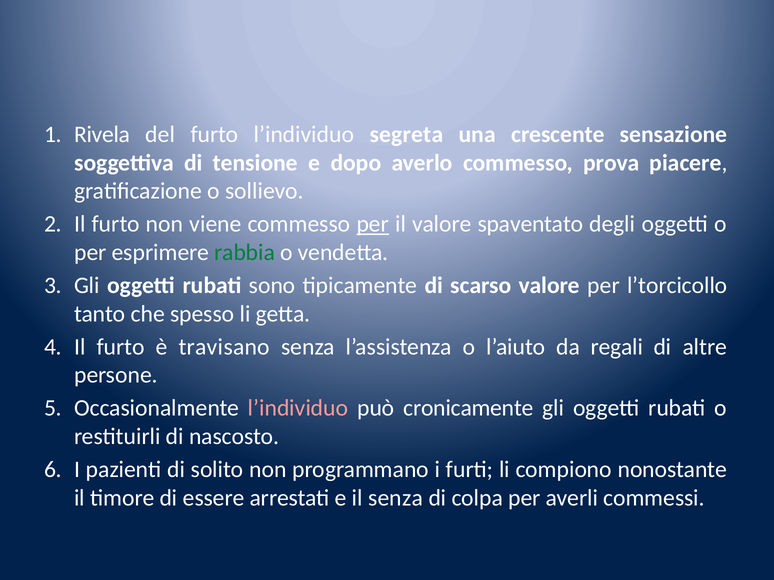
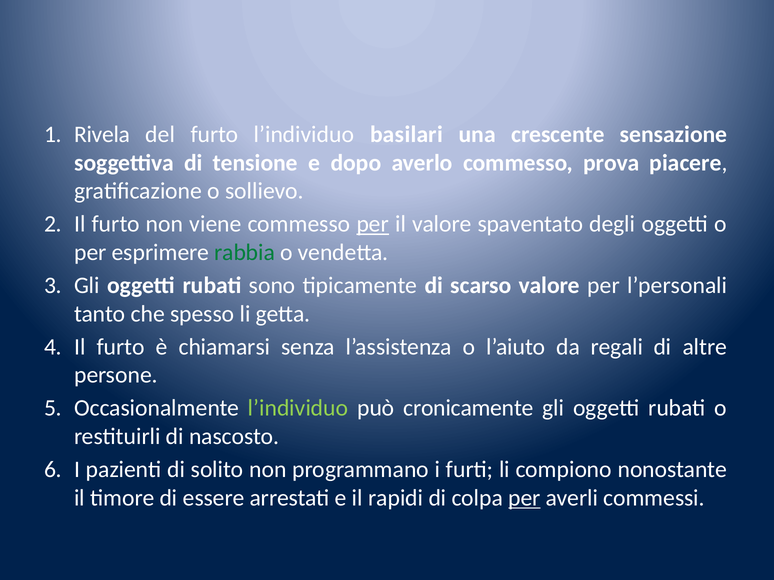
segreta: segreta -> basilari (406, 135)
l’torcicollo: l’torcicollo -> l’personali (677, 286)
travisano: travisano -> chiamarsi (224, 347)
l’individuo colour: pink -> light green (298, 409)
il senza: senza -> rapidi (396, 498)
per underline: none -> present (524, 498)
